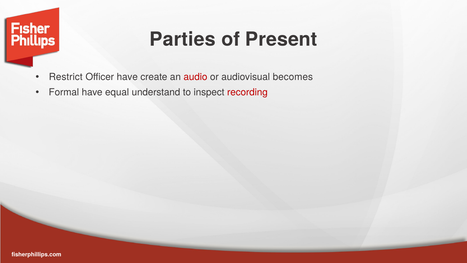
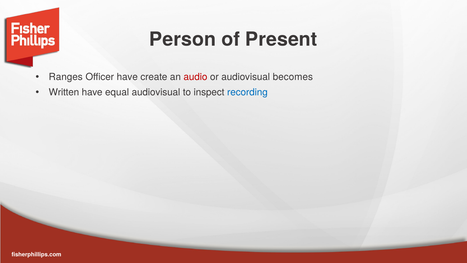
Parties: Parties -> Person (183, 39)
Restrict: Restrict -> Ranges (66, 77)
Formal: Formal -> Written (64, 92)
equal understand: understand -> audiovisual (156, 92)
recording colour: red -> blue (247, 92)
